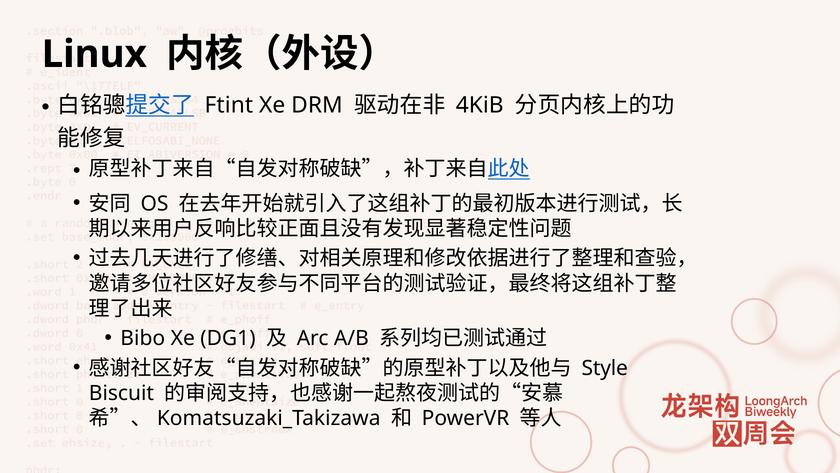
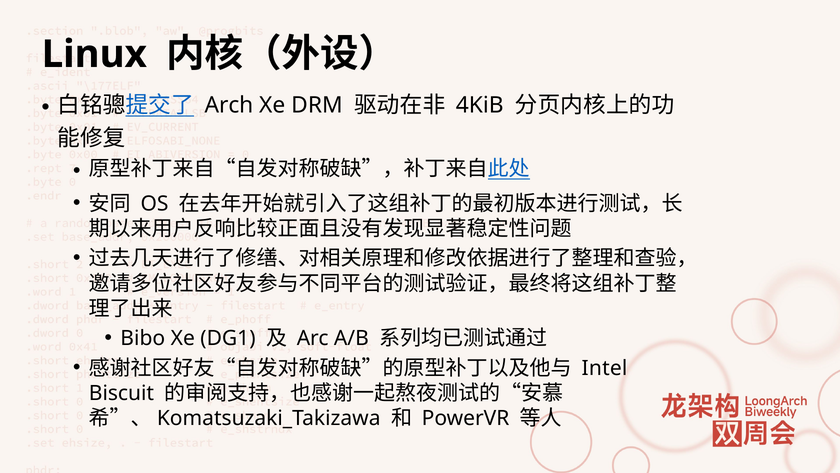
Ftint: Ftint -> Arch (229, 105)
Style: Style -> Intel (605, 368)
